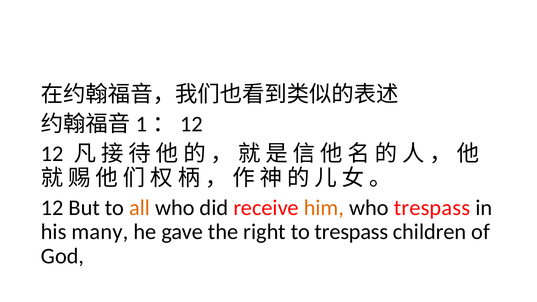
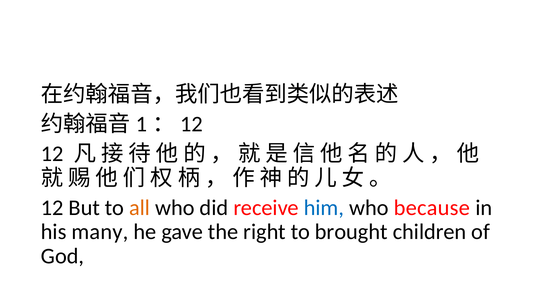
him colour: orange -> blue (324, 208)
who trespass: trespass -> because (432, 208)
to trespass: trespass -> brought (351, 232)
